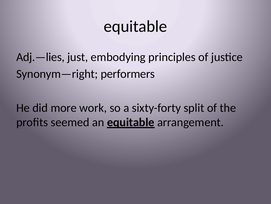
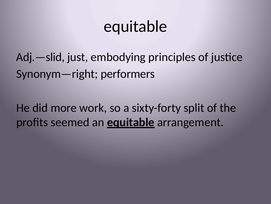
Adj.—lies: Adj.—lies -> Adj.—slid (40, 57)
